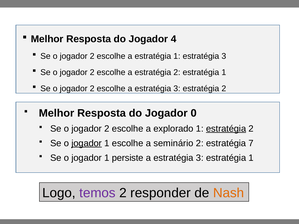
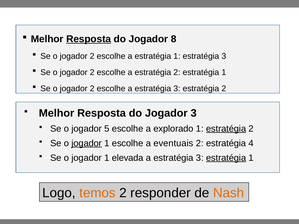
Resposta underline: none -> present (89, 39)
4: 4 -> 8 (174, 39)
Jogador 0: 0 -> 3 (194, 113)
2: 2 -> 5 (107, 129)
seminário: seminário -> eventuais (173, 143)
7: 7 -> 4 (251, 143)
persiste: persiste -> elevada (128, 158)
estratégia underline: none -> present (226, 158)
temos colour: purple -> orange (97, 193)
